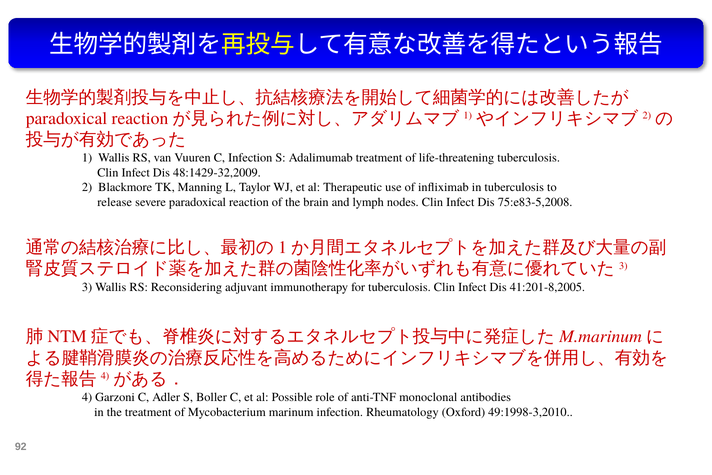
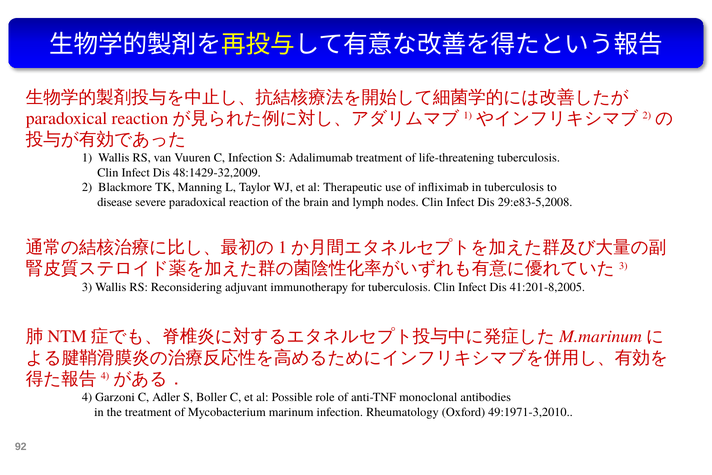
release: release -> disease (115, 202)
75:e83-5,2008: 75:e83-5,2008 -> 29:e83-5,2008 (535, 202)
49:1998-3,2010: 49:1998-3,2010 -> 49:1971-3,2010 (530, 412)
